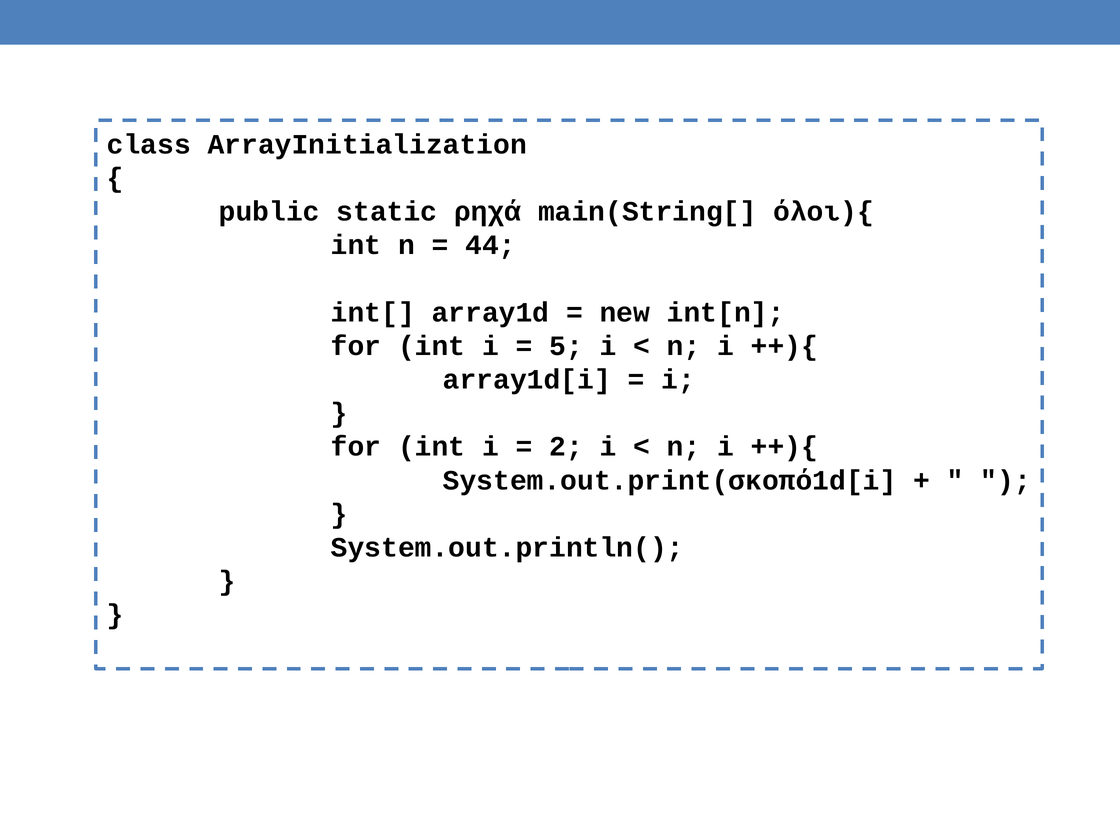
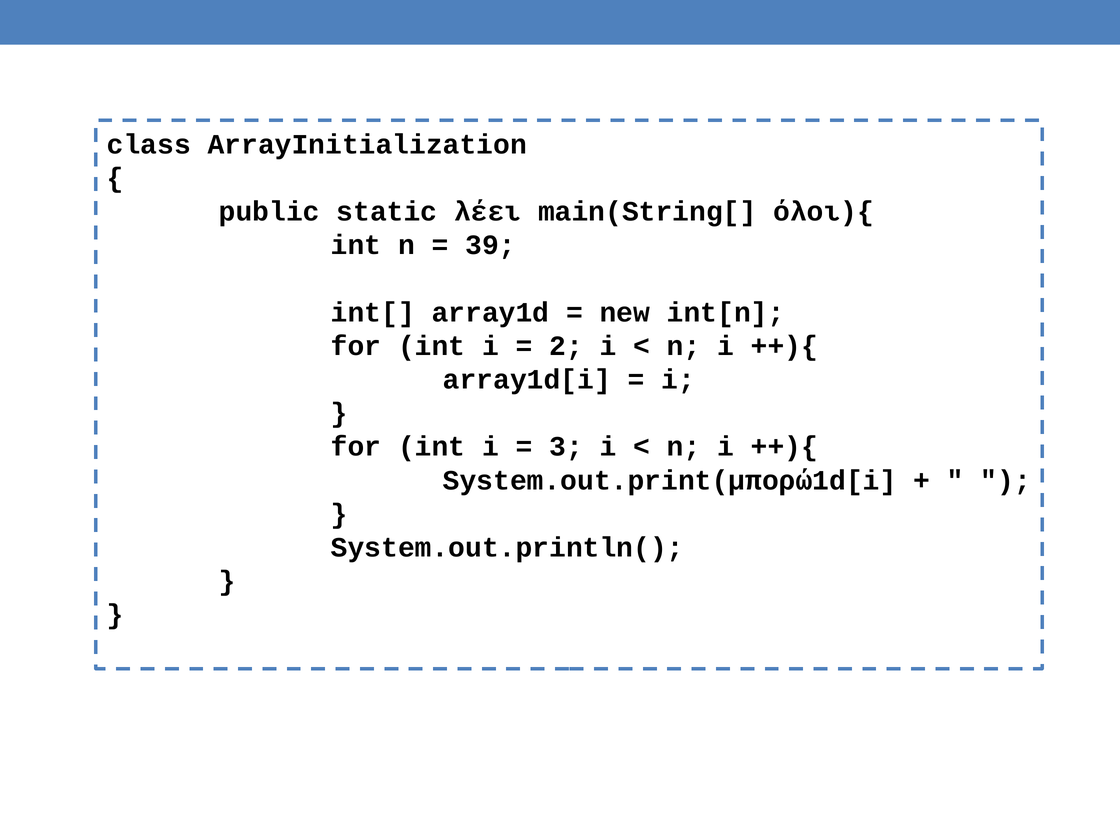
ρηχά: ρηχά -> λέει (488, 212)
44: 44 -> 39 (490, 245)
5: 5 -> 2 (566, 346)
2: 2 -> 3 (566, 447)
System.out.print(σκοπό1d[i: System.out.print(σκοπό1d[i -> System.out.print(μπορώ1d[i (670, 480)
